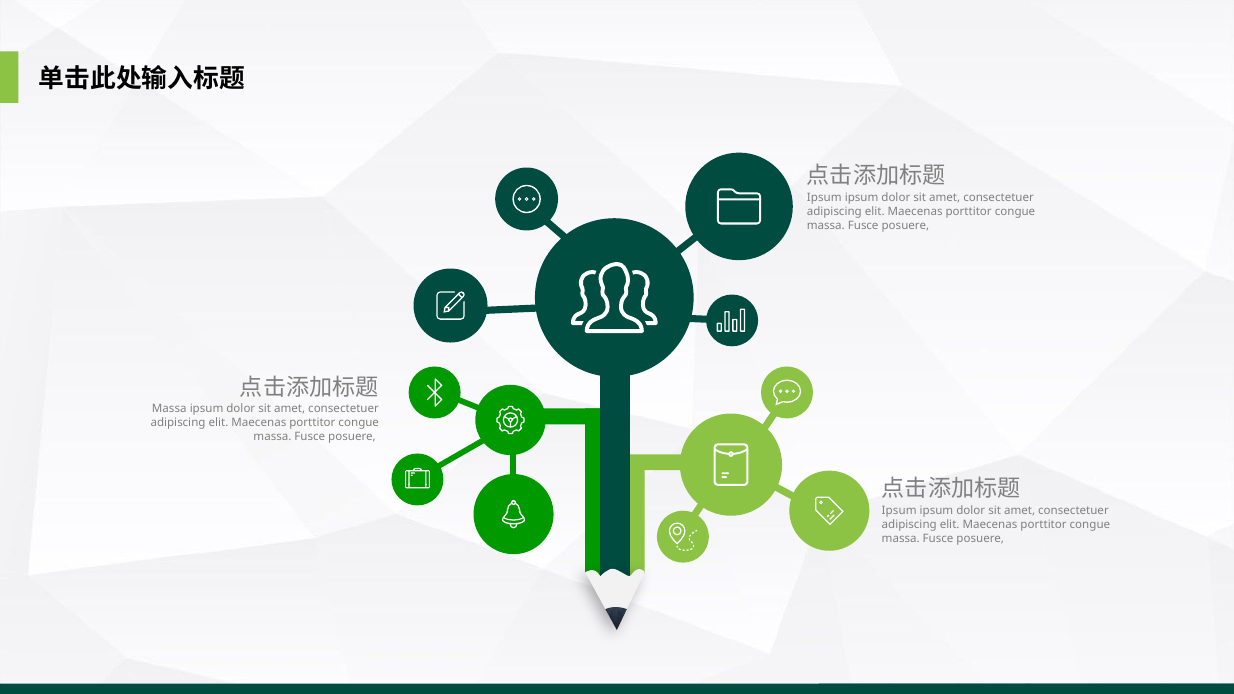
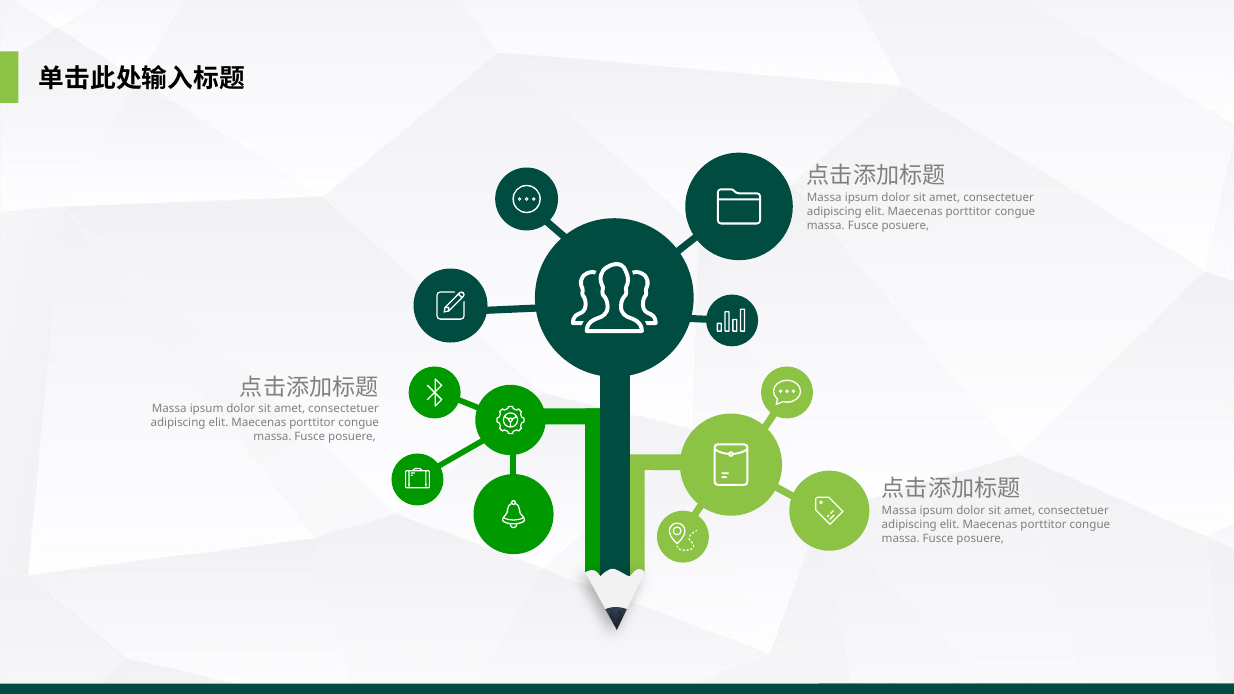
Ipsum: Ipsum -> Massa (824, 198)
Ipsum: Ipsum -> Massa (899, 510)
